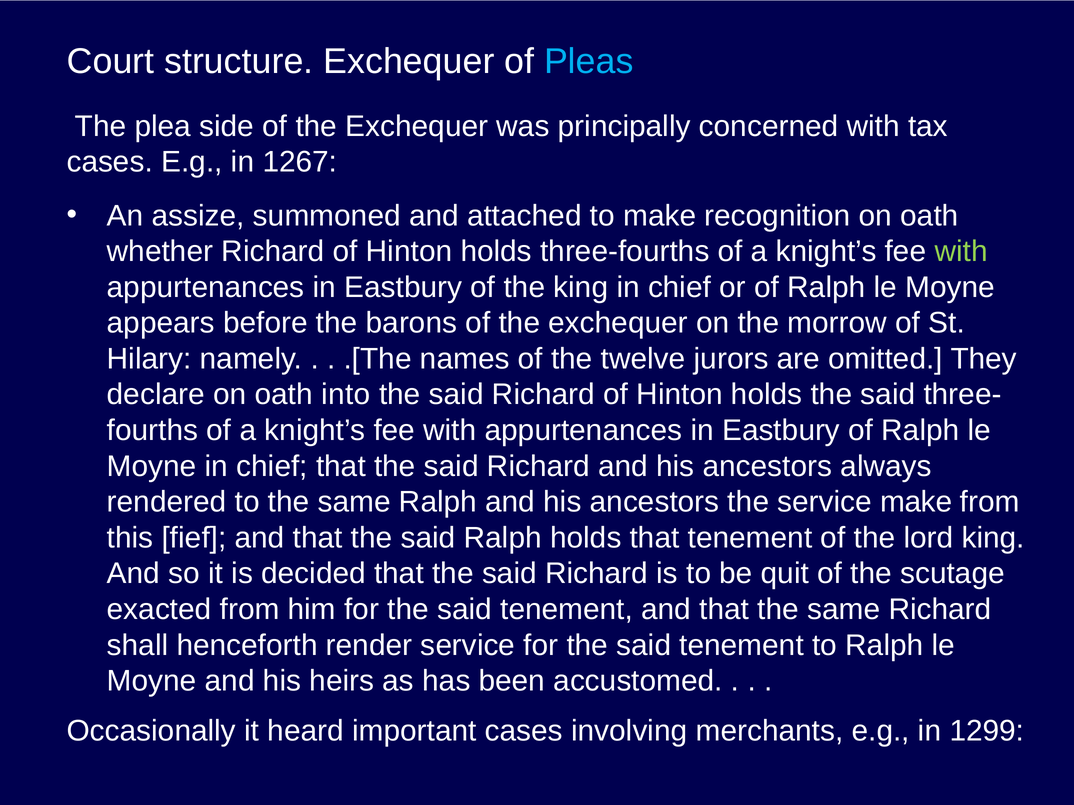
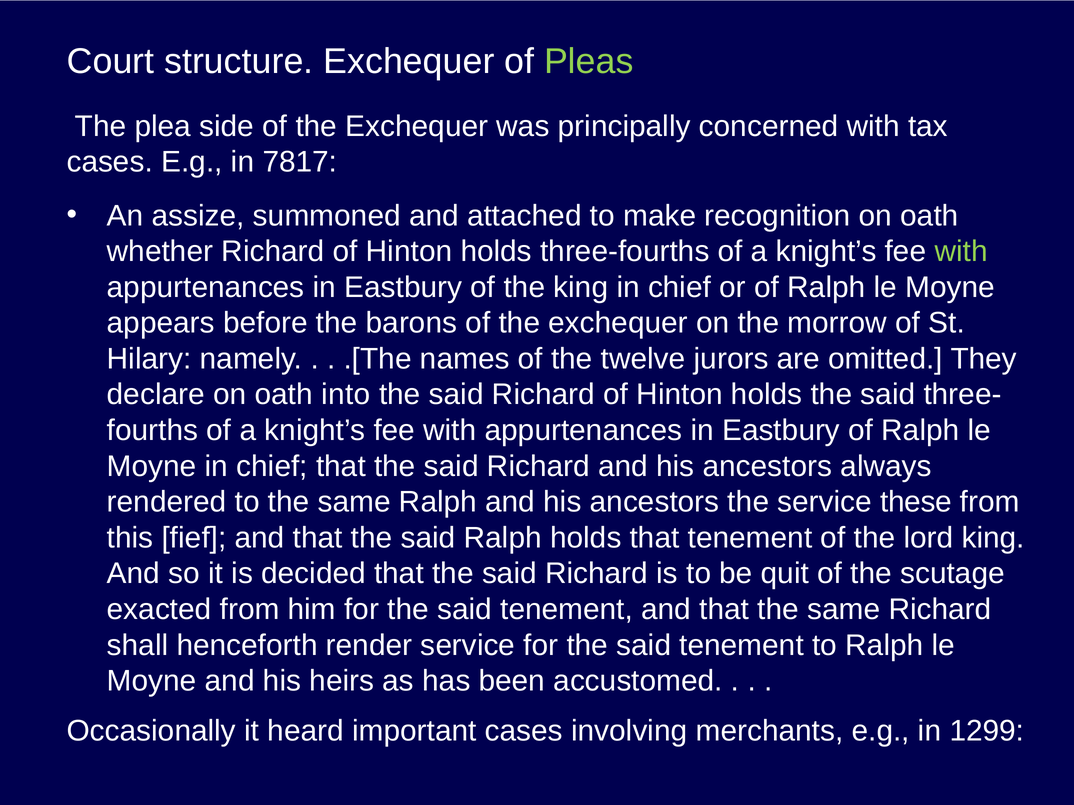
Pleas colour: light blue -> light green (589, 62)
1267: 1267 -> 7817 (300, 162)
service make: make -> these (916, 502)
